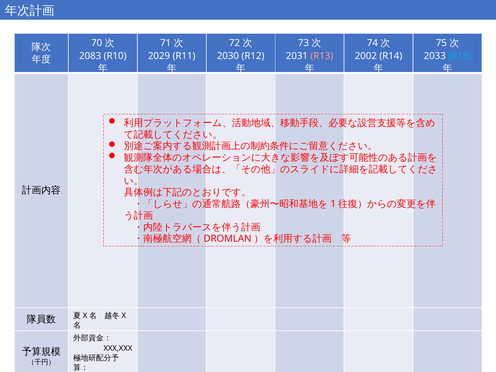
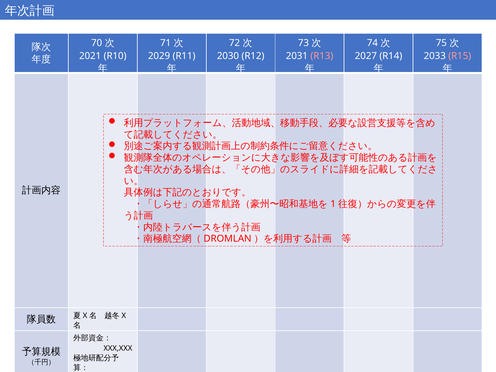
2083: 2083 -> 2021 (90, 56)
2002: 2002 -> 2027 (366, 56)
R15 colour: light blue -> pink (460, 56)
